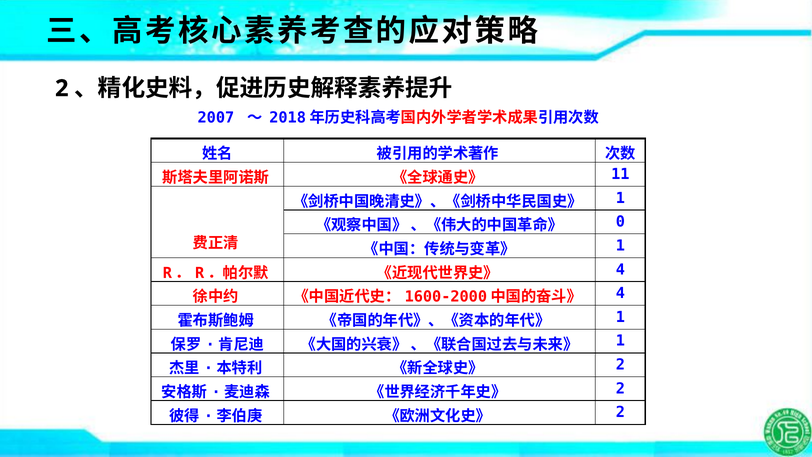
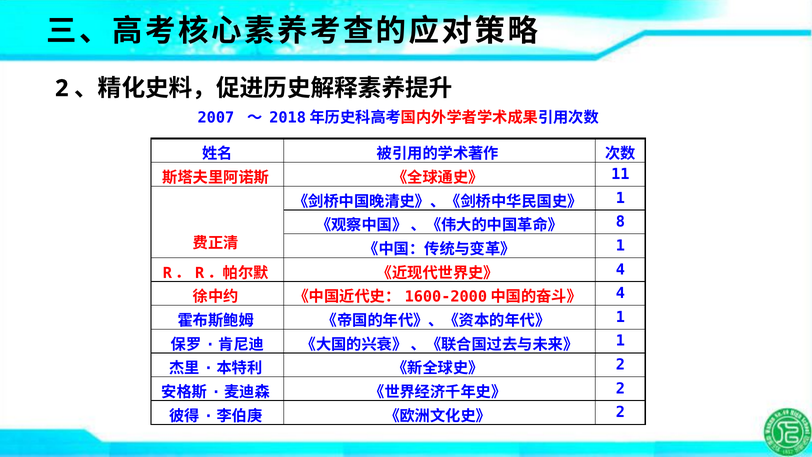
0: 0 -> 8 (620, 222)
